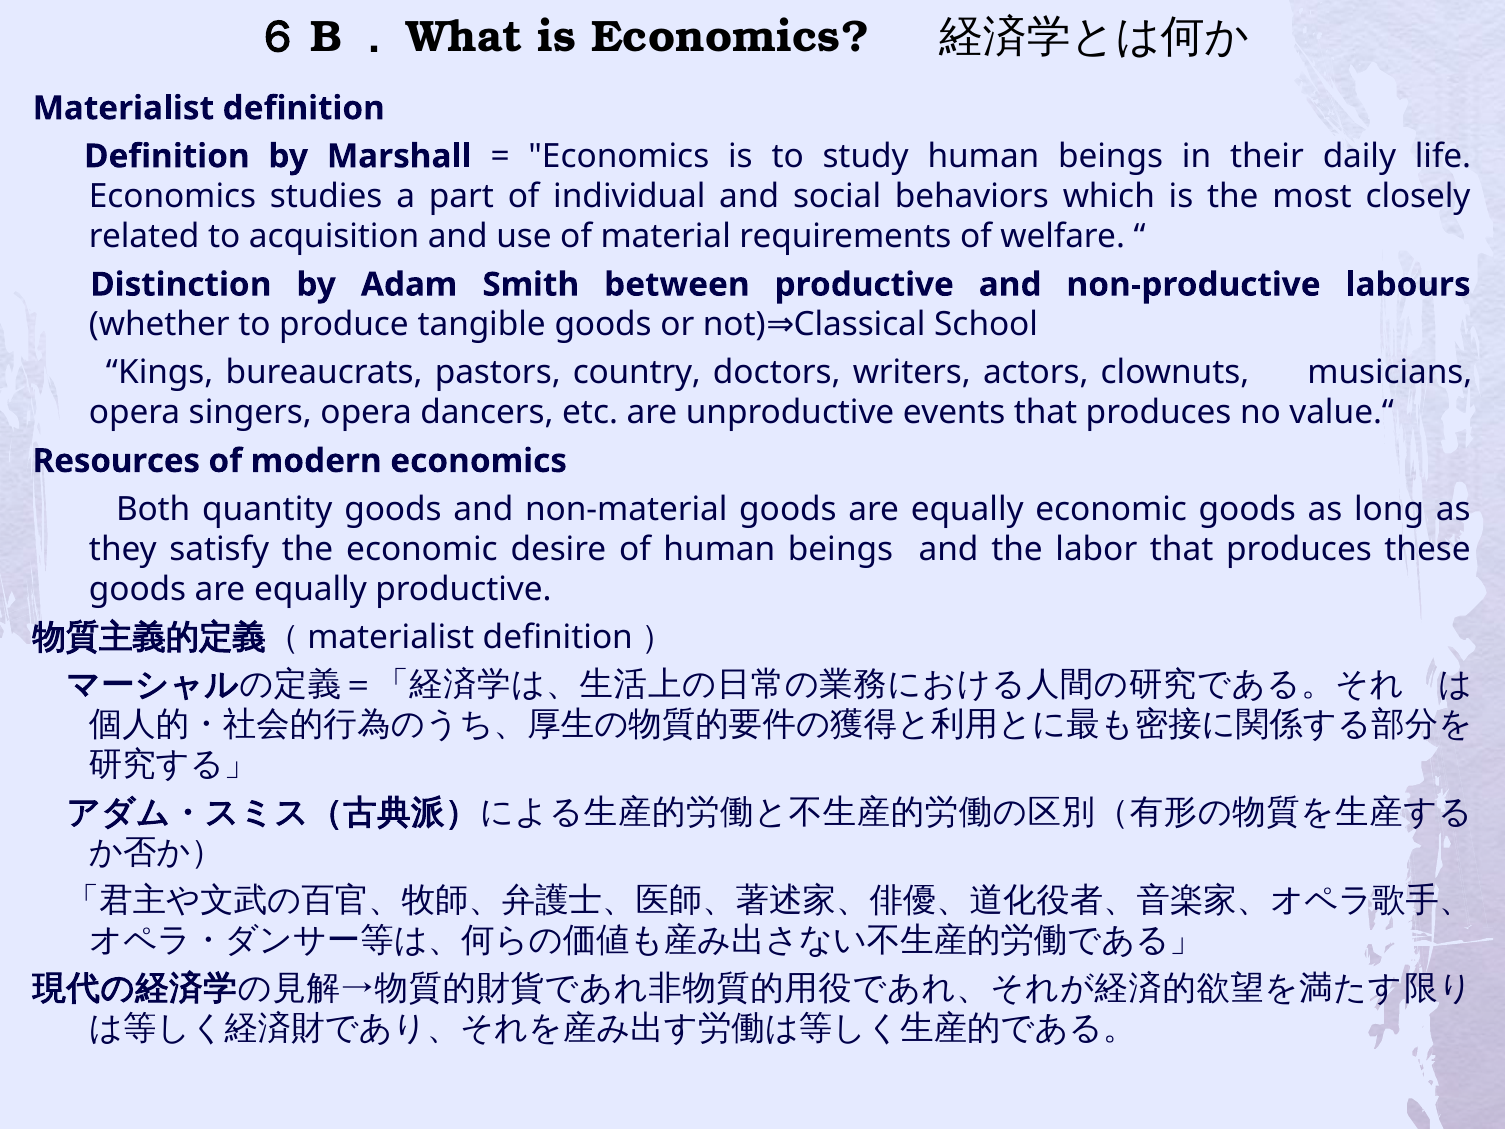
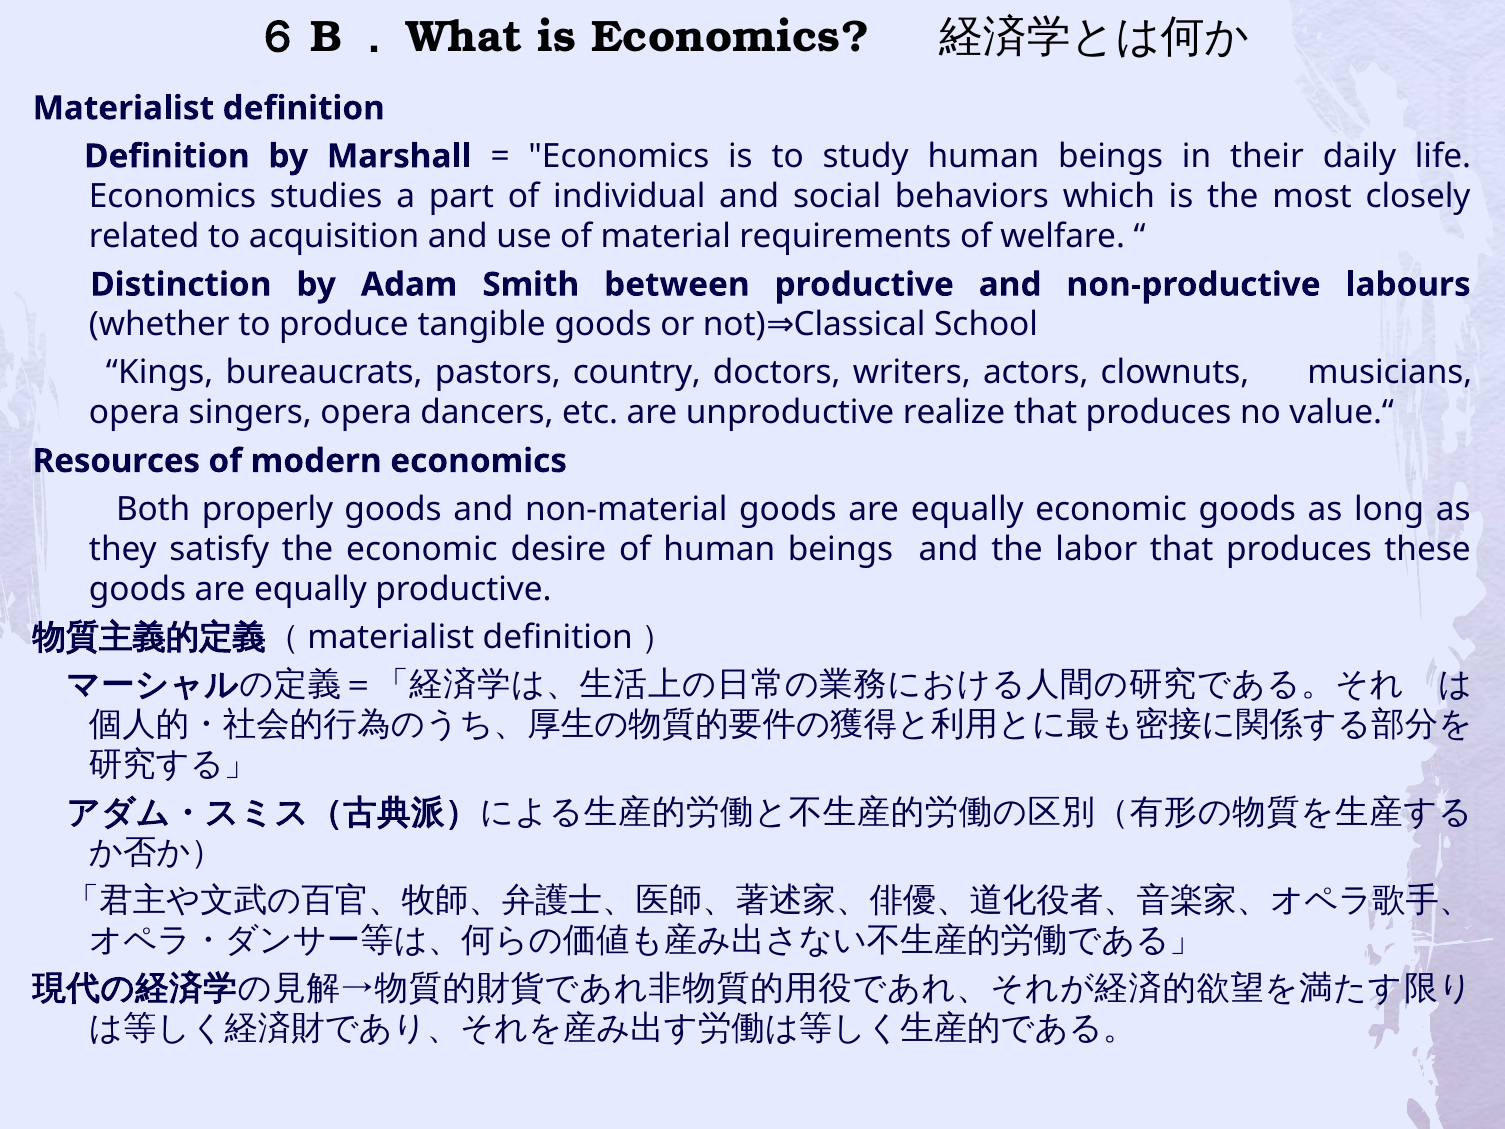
events: events -> realize (954, 413)
quantity: quantity -> properly (267, 509)
